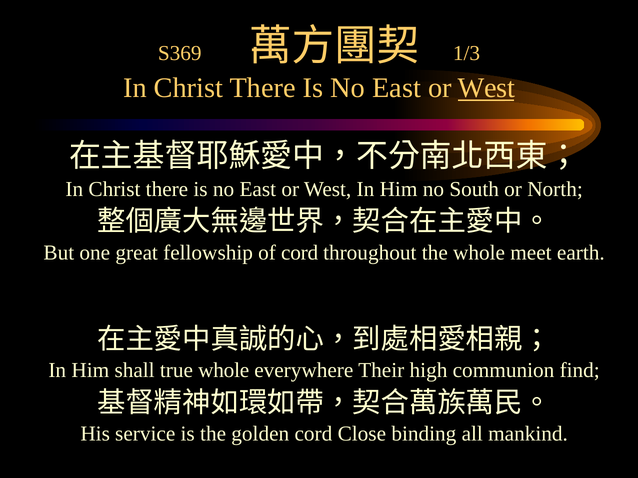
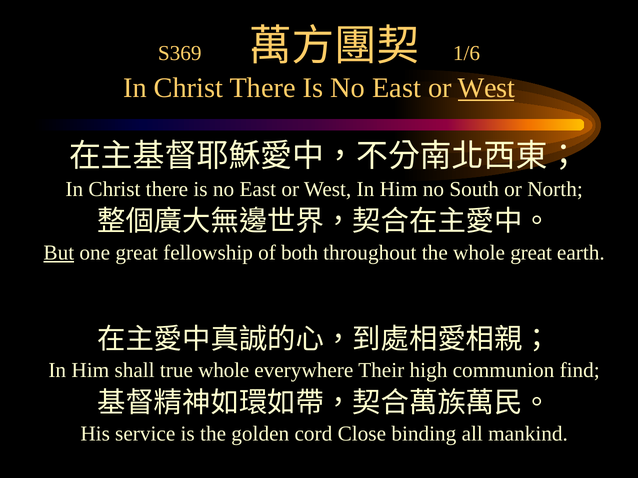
1/3: 1/3 -> 1/6 (467, 54)
But underline: none -> present (59, 253)
of cord: cord -> both (300, 253)
whole meet: meet -> great (531, 253)
